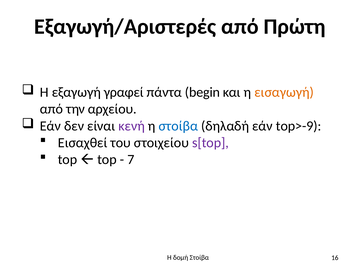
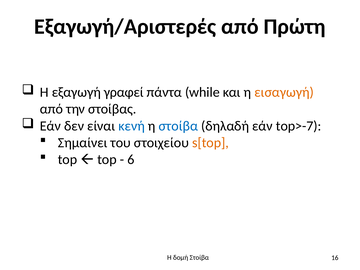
begin: begin -> while (202, 92)
αρχείου: αρχείου -> στοίβας (112, 109)
κενή colour: purple -> blue (132, 126)
top>-9: top>-9 -> top>-7 (299, 126)
Εισαχθεί: Εισαχθεί -> Σημαίνει (83, 143)
s[top colour: purple -> orange (210, 143)
7: 7 -> 6 (131, 160)
